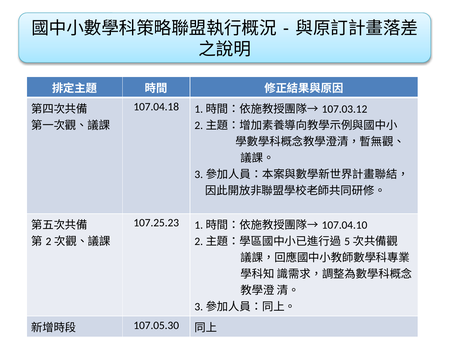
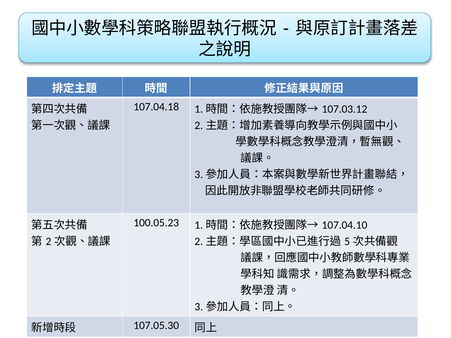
107.25.23: 107.25.23 -> 100.05.23 (156, 223)
